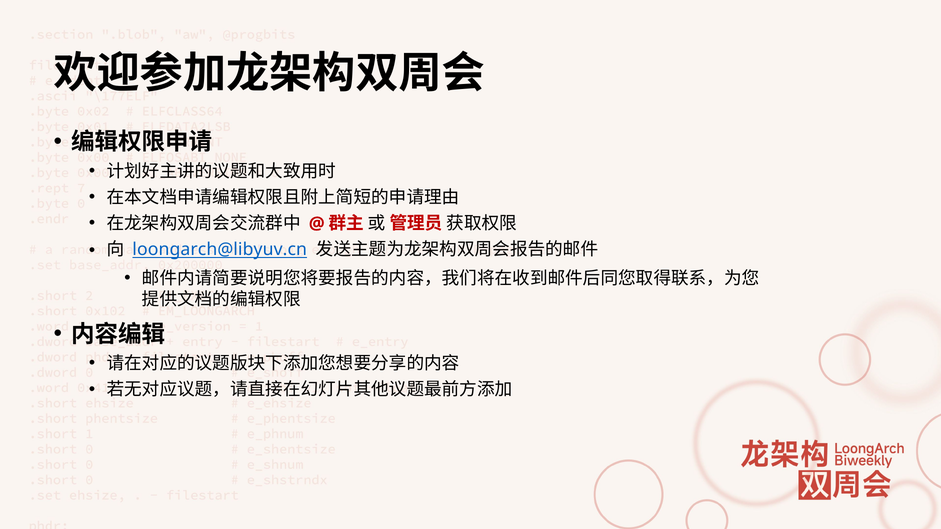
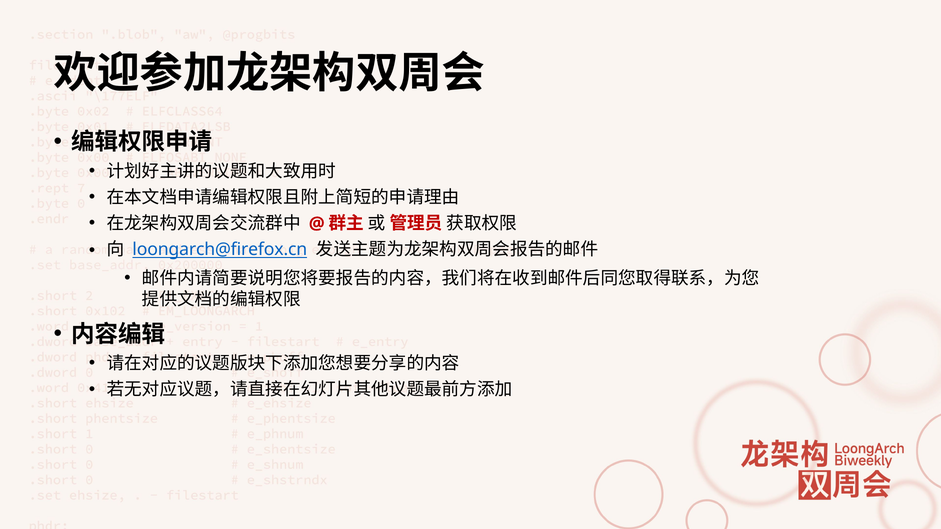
loongarch@libyuv.cn: loongarch@libyuv.cn -> loongarch@firefox.cn (220, 250)
